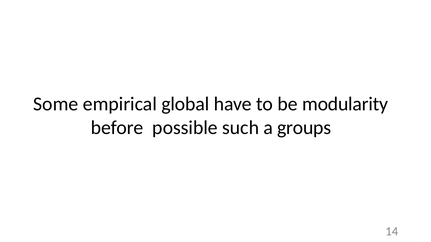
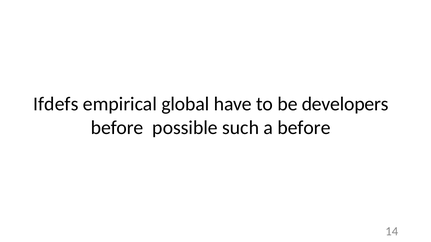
Some: Some -> Ifdefs (56, 104)
modularity: modularity -> developers (345, 104)
a groups: groups -> before (304, 128)
